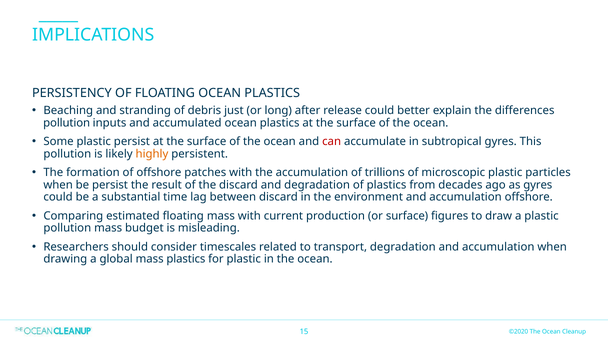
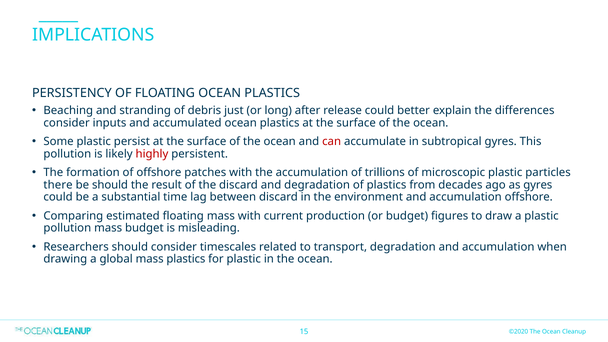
pollution: pollution -> consider (67, 123)
highly colour: orange -> red (152, 154)
when: when -> there (58, 185)
be persist: persist -> should (110, 185)
or surface: surface -> budget (407, 216)
